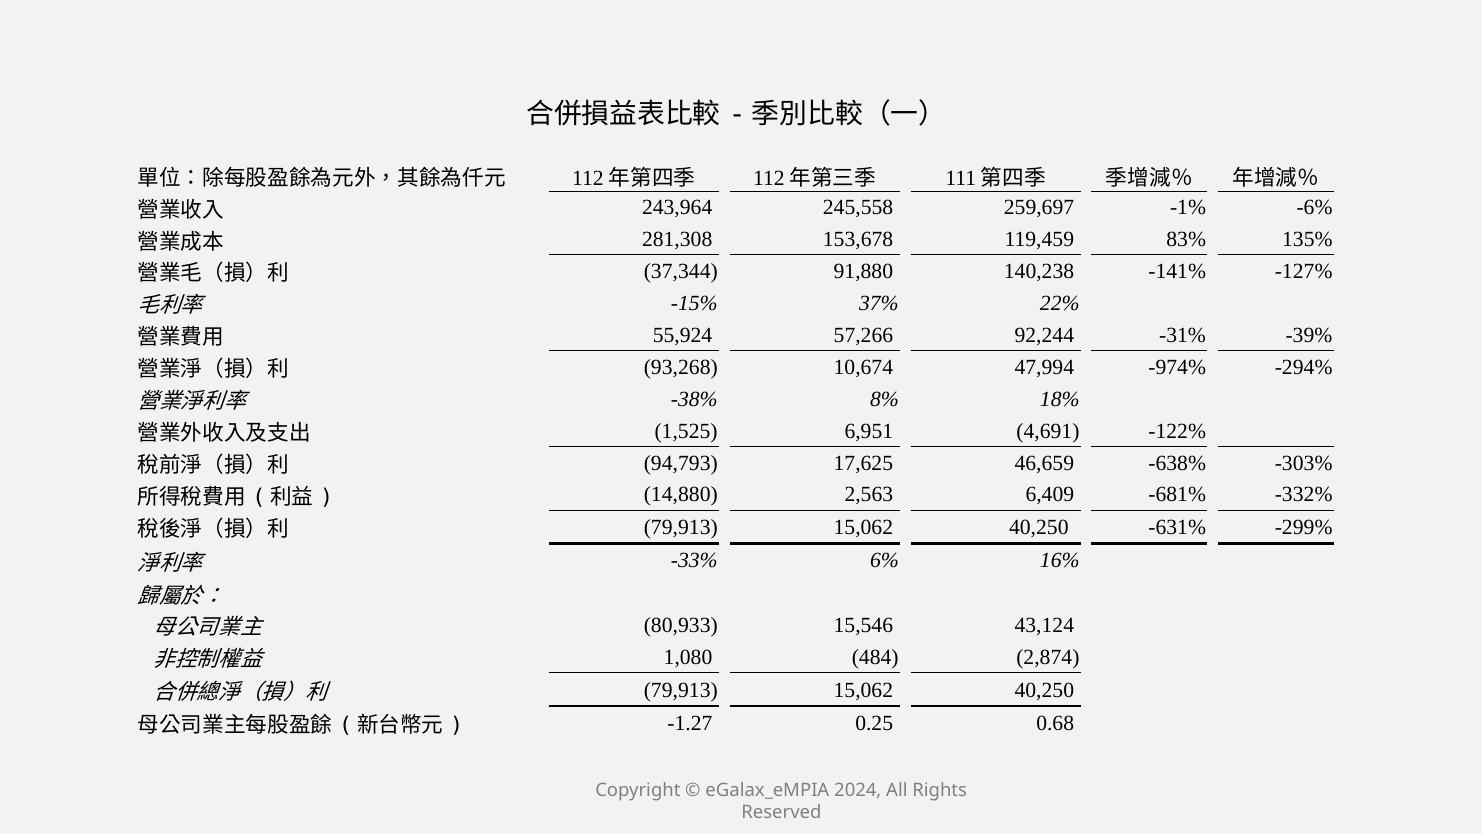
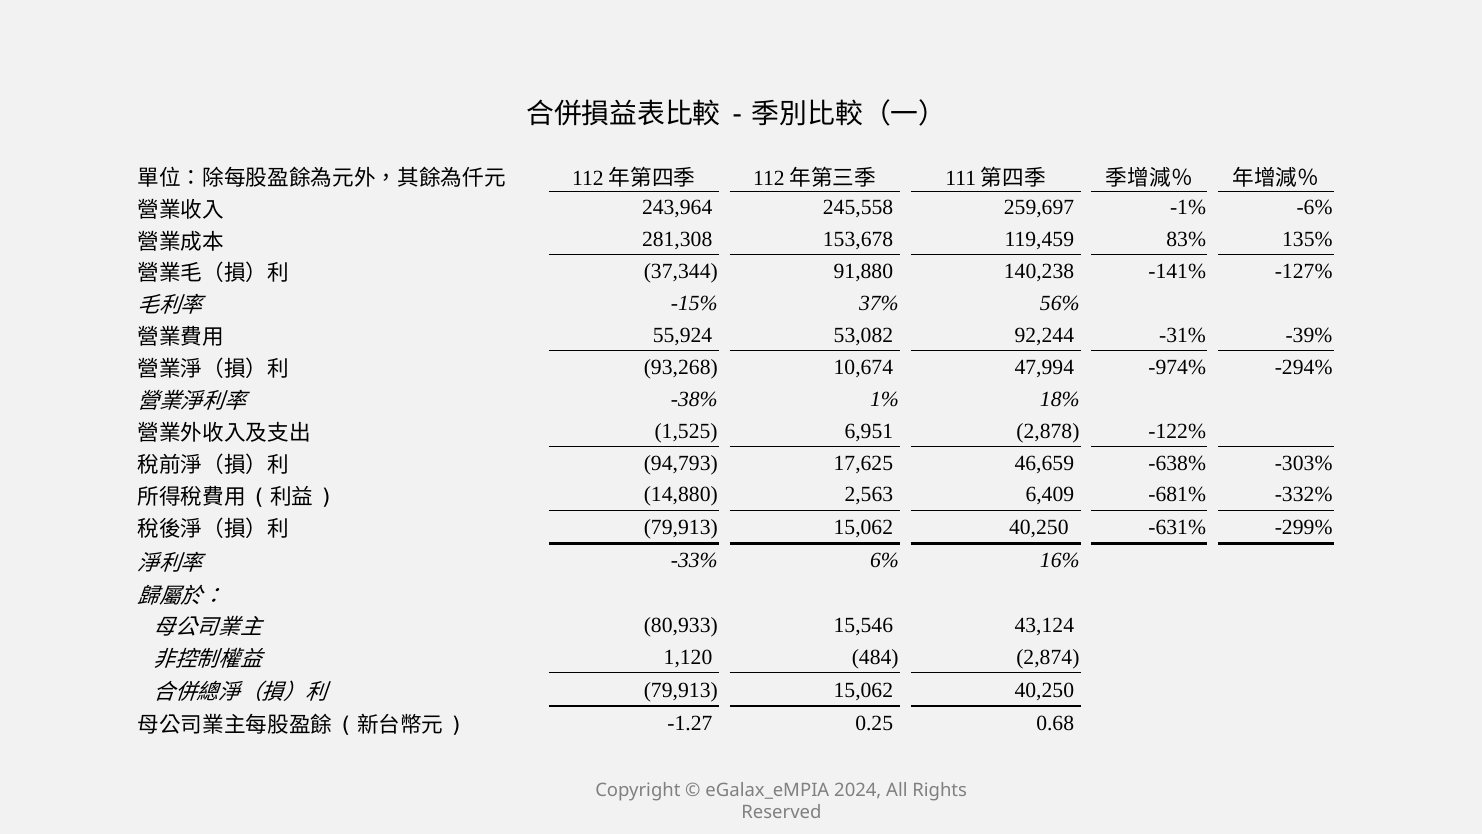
22%: 22% -> 56% (1060, 303)
57,266: 57,266 -> 53,082 (863, 335)
8%: 8% -> 1% (884, 399)
4,691: 4,691 -> 2,878 (1048, 431)
1,080: 1,080 -> 1,120 (688, 657)
